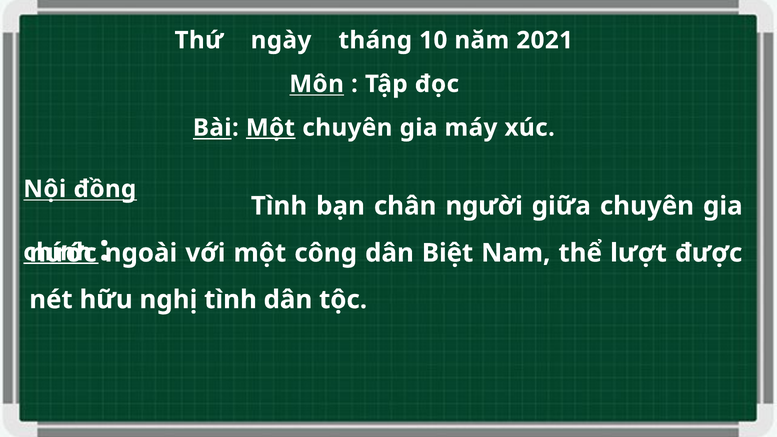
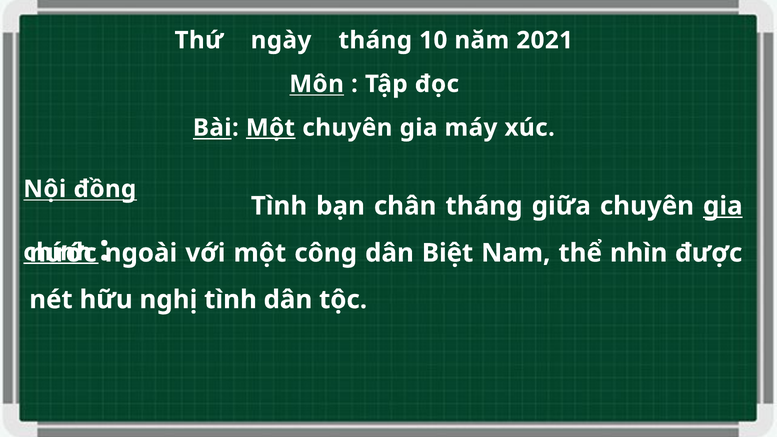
chân người: người -> tháng (484, 206)
gia underline: none -> present (723, 206)
lượt: lượt -> nhìn (639, 253)
